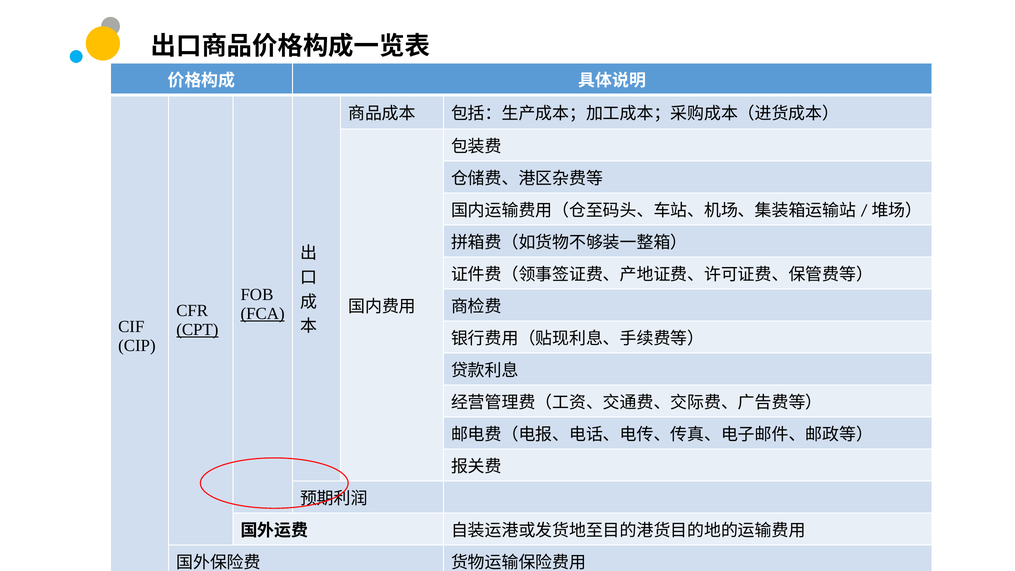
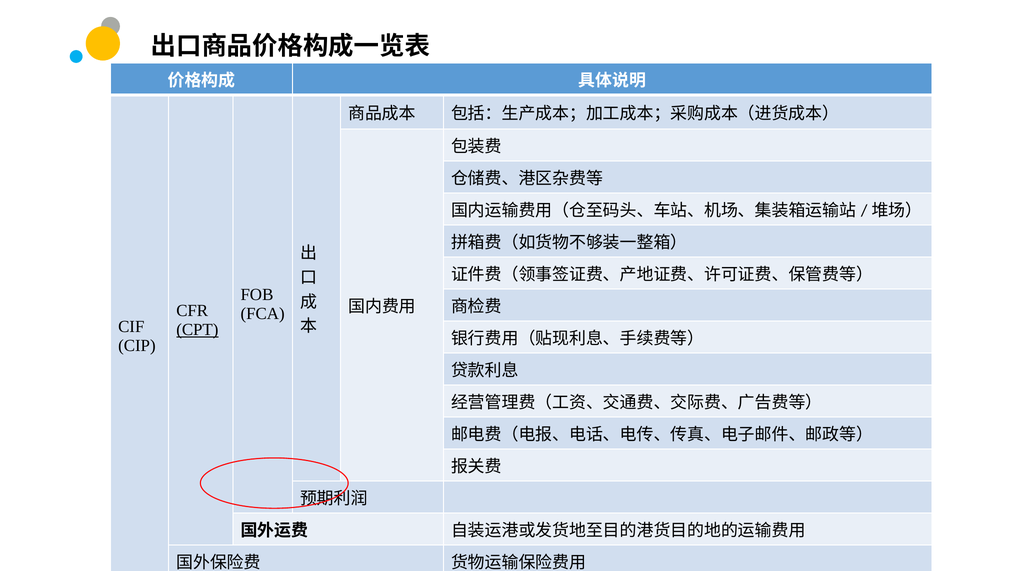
FCA underline: present -> none (263, 314)
